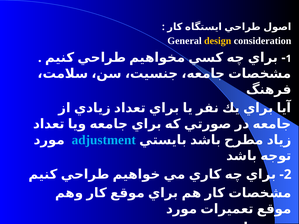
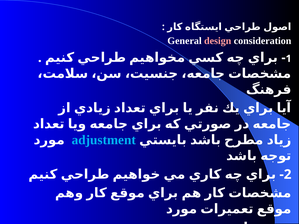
design colour: yellow -> pink (218, 41)
